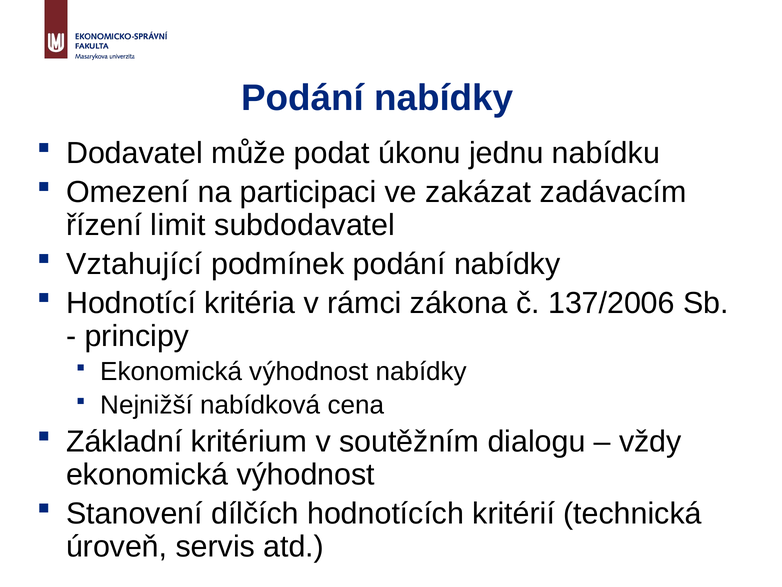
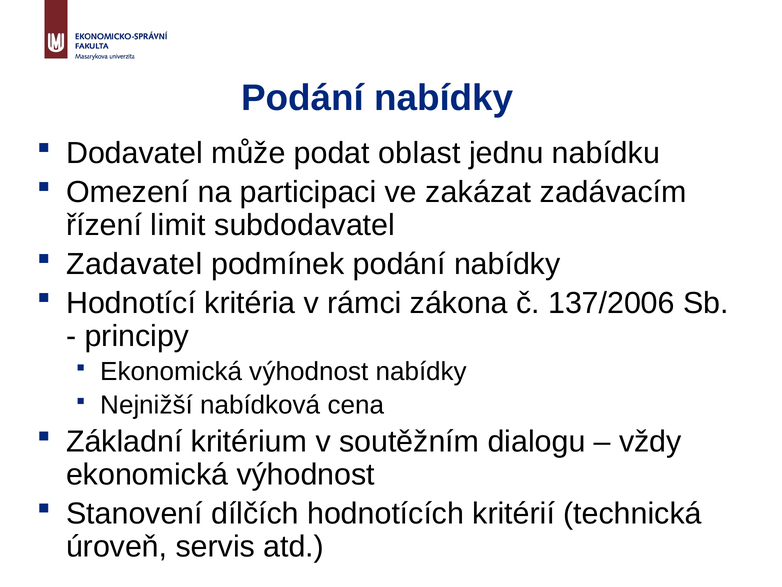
úkonu: úkonu -> oblast (419, 153)
Vztahující: Vztahující -> Zadavatel (134, 264)
